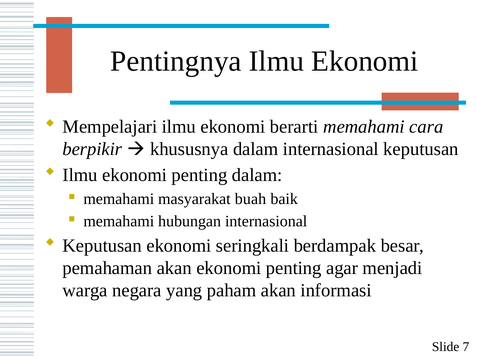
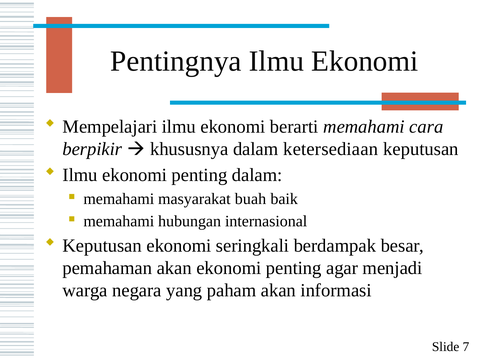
dalam internasional: internasional -> ketersediaan (331, 149)
